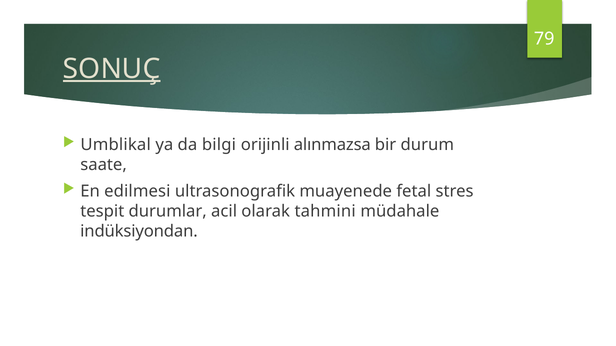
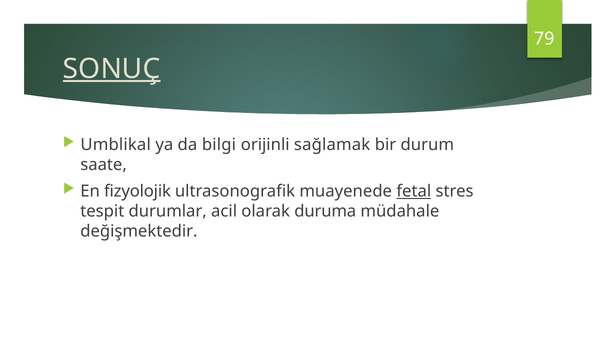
alınmazsa: alınmazsa -> sağlamak (332, 145)
edilmesi: edilmesi -> fizyolojik (137, 191)
fetal underline: none -> present (414, 191)
tahmini: tahmini -> duruma (325, 211)
indüksiyondan: indüksiyondan -> değişmektedir (139, 231)
